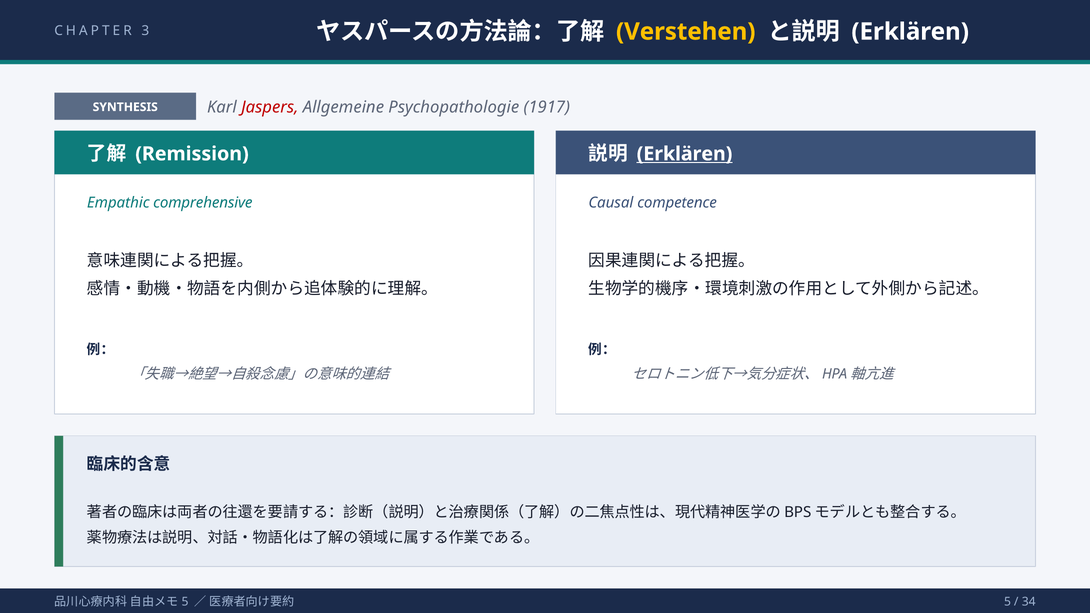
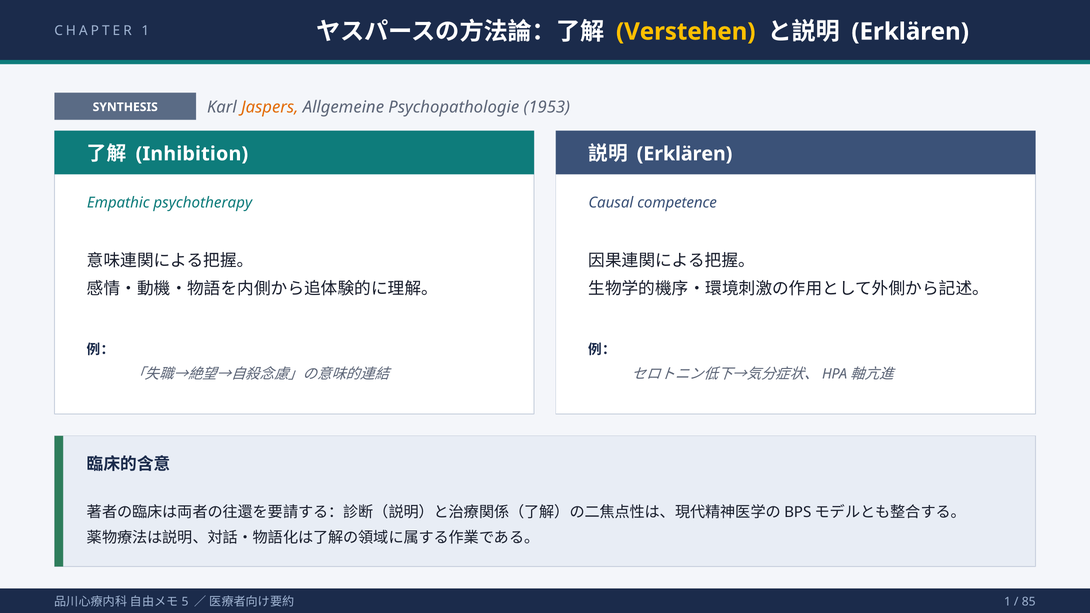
CHAPTER 3: 3 -> 1 (145, 31)
Jaspers colour: red -> orange (270, 107)
1917: 1917 -> 1953 (547, 107)
Remission: Remission -> Inhibition (192, 154)
Erklären underline: present -> none (685, 154)
comprehensive: comprehensive -> psychotherapy (203, 203)
5: 5 -> 1 (1007, 602)
34: 34 -> 85 (1029, 602)
